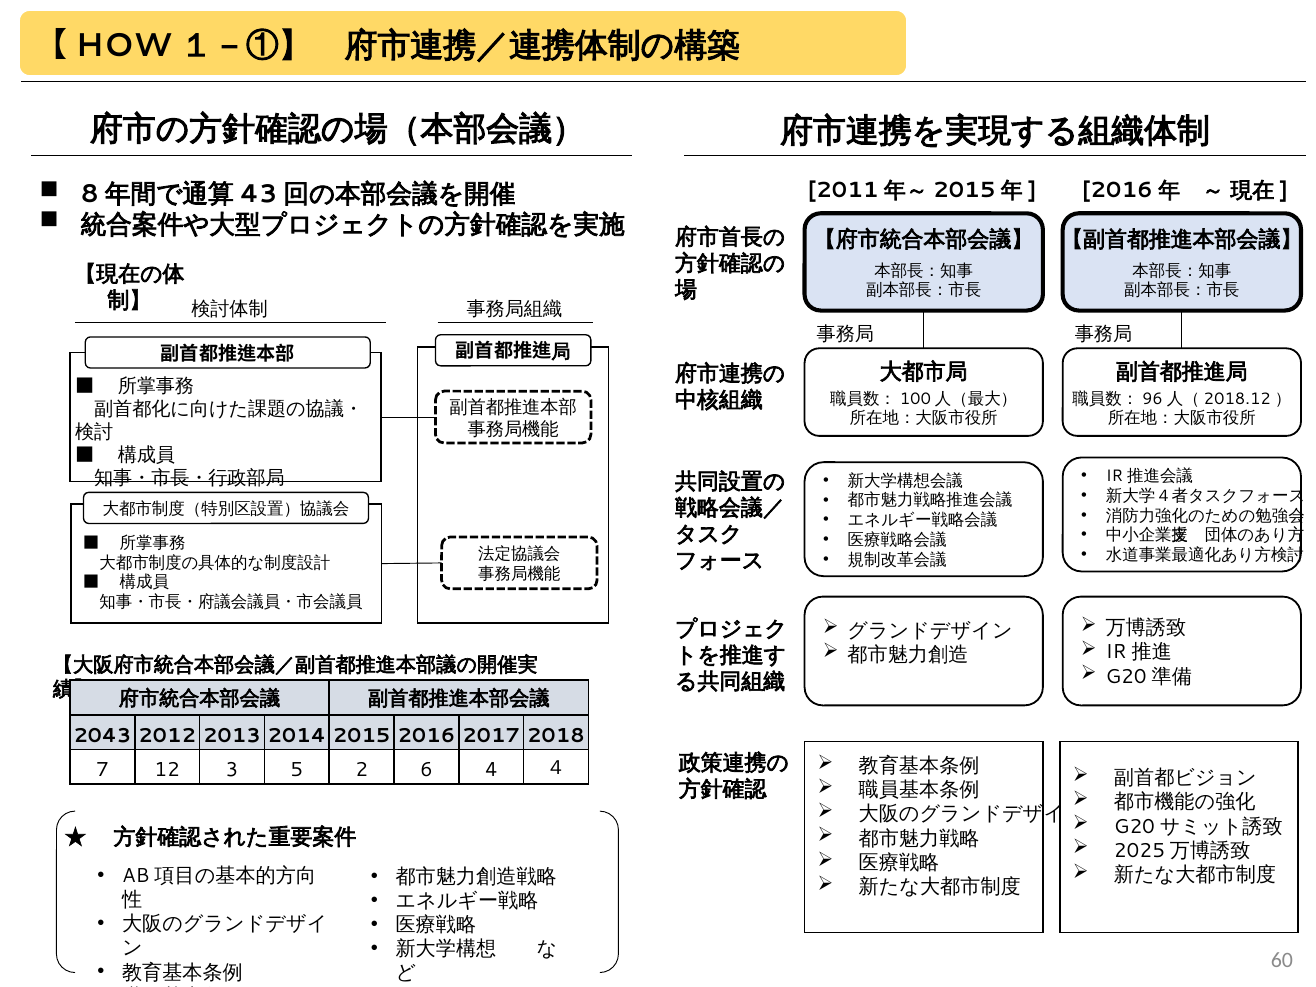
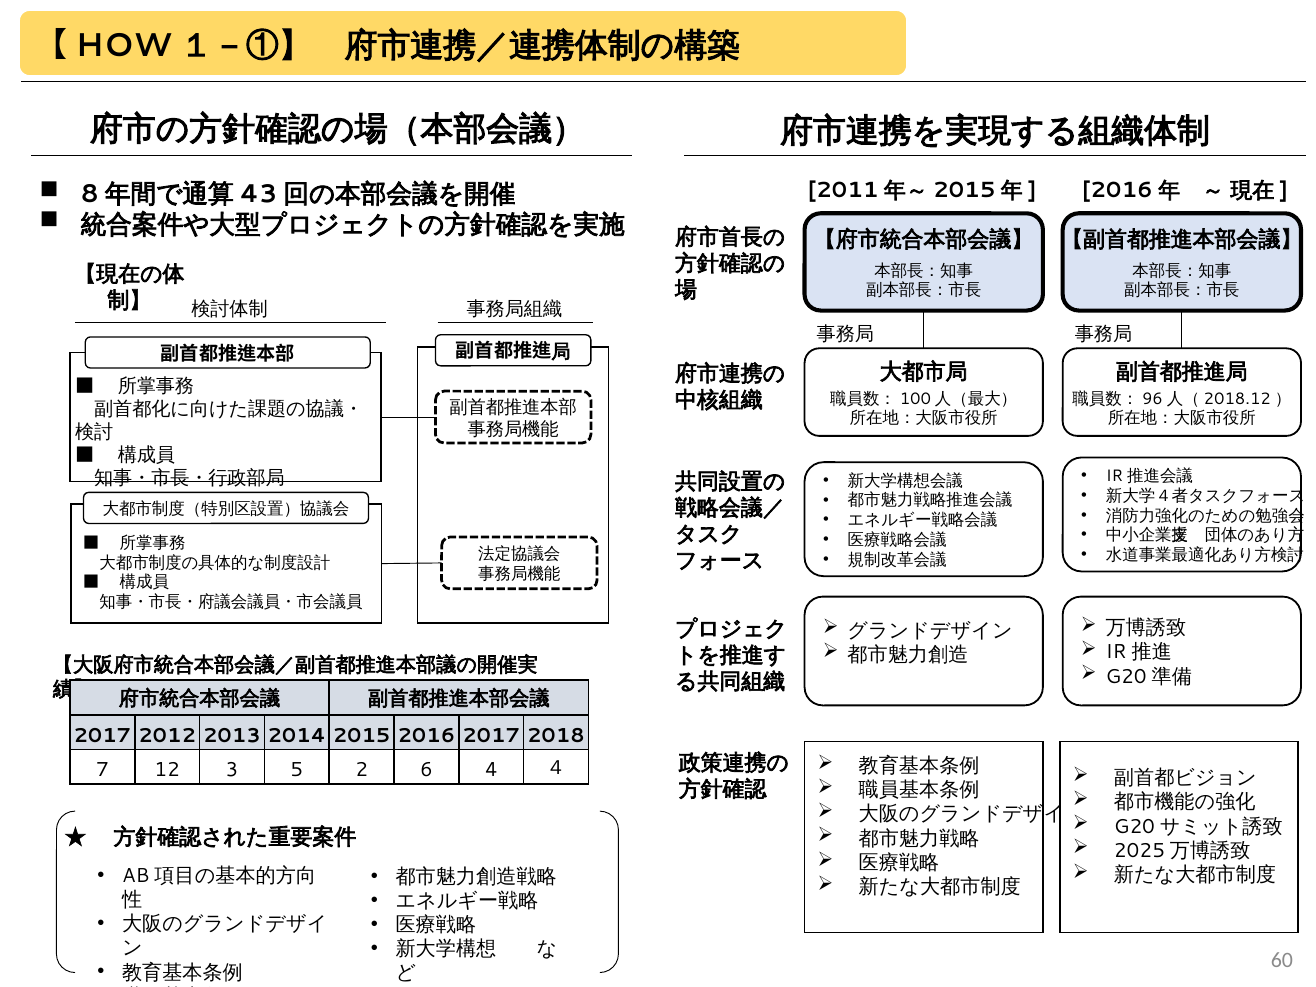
2043: 2043 -> 2017 (102, 735)
